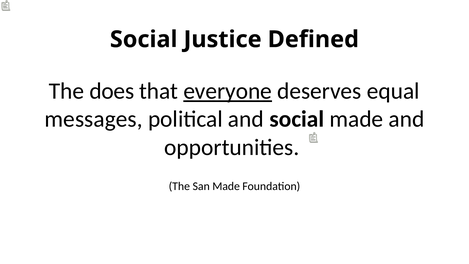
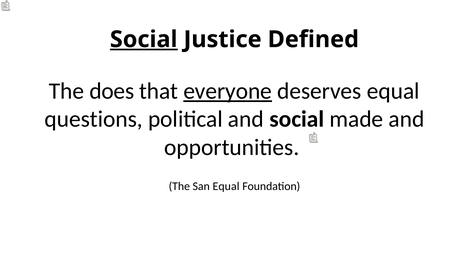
Social underline: none -> present (144, 39)
messages: messages -> questions (94, 119)
San Made: Made -> Equal (226, 186)
